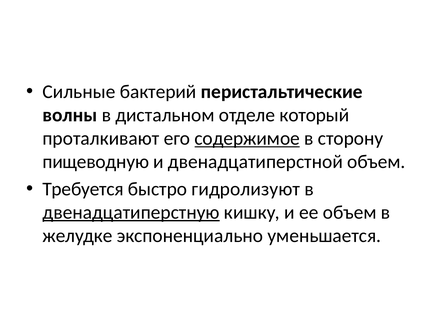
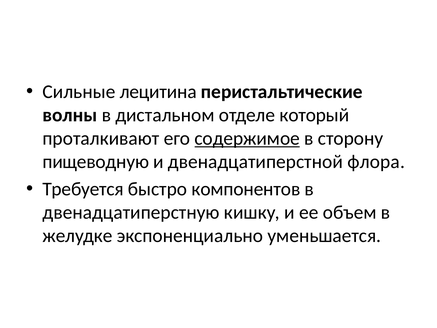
бактерий: бактерий -> лецитина (158, 92)
двенадцатиперстной объем: объем -> флора (376, 162)
гидролизуют: гидролизуют -> компонентов (246, 189)
двенадцатиперстную underline: present -> none (131, 212)
